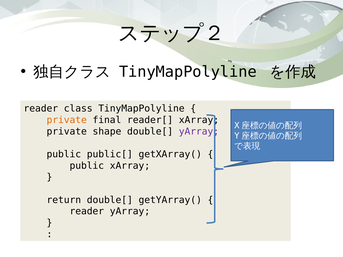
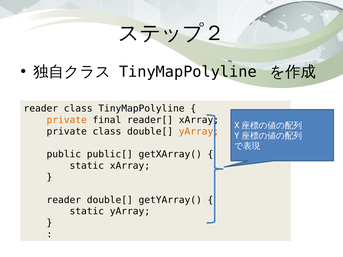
private shape: shape -> class (107, 131)
yArray colour: purple -> orange (199, 131)
public: public -> static (87, 166)
return: return -> reader (64, 200)
reader: reader -> static (87, 212)
